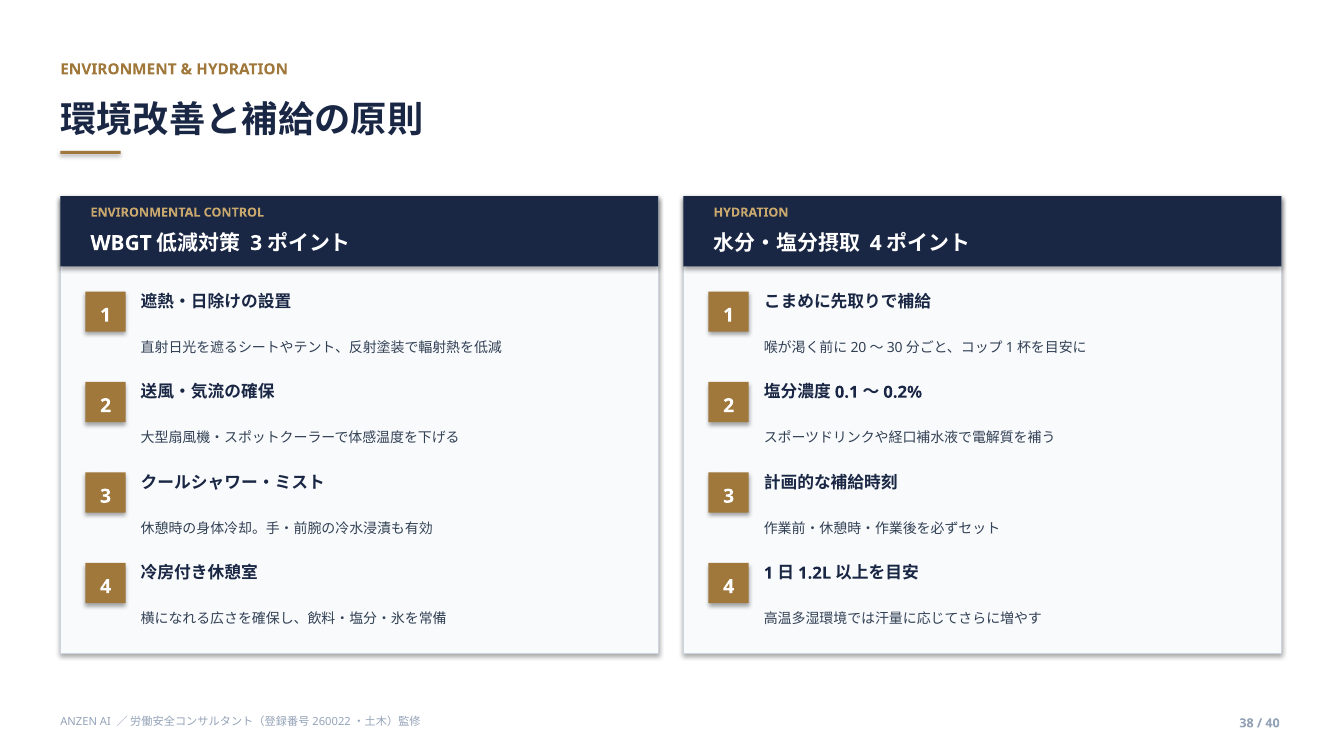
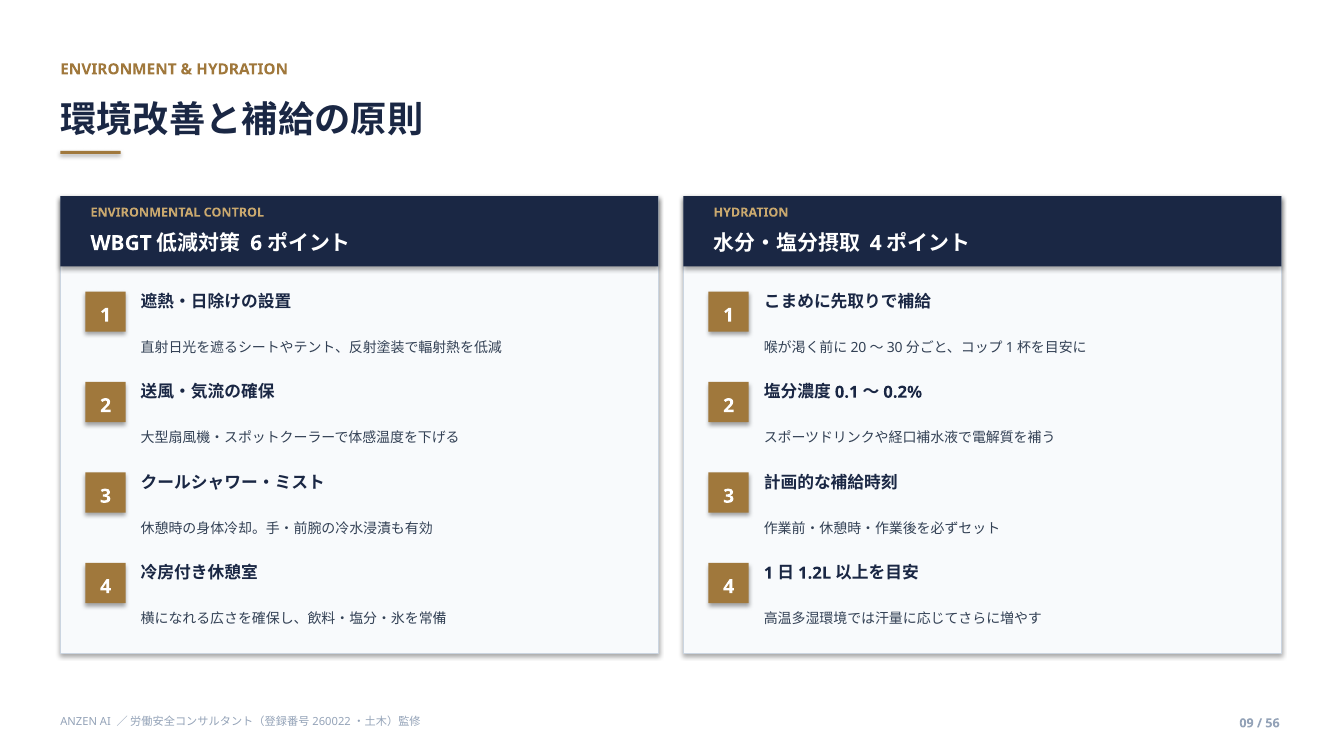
3: 3 -> 6 (256, 243)
38: 38 -> 09 (1247, 723)
40: 40 -> 56 (1273, 723)
